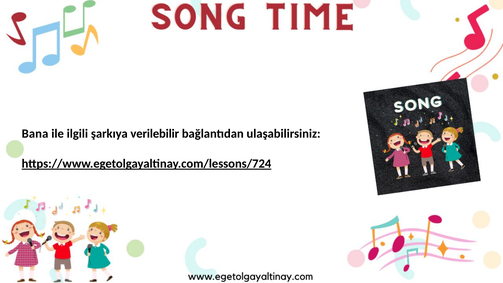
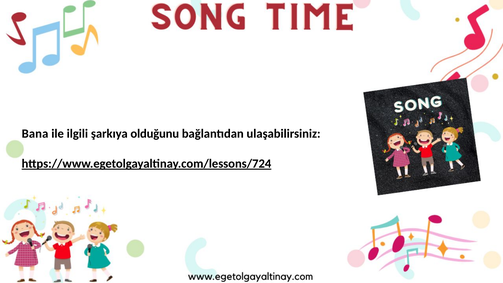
verilebilir: verilebilir -> olduğunu (155, 134)
